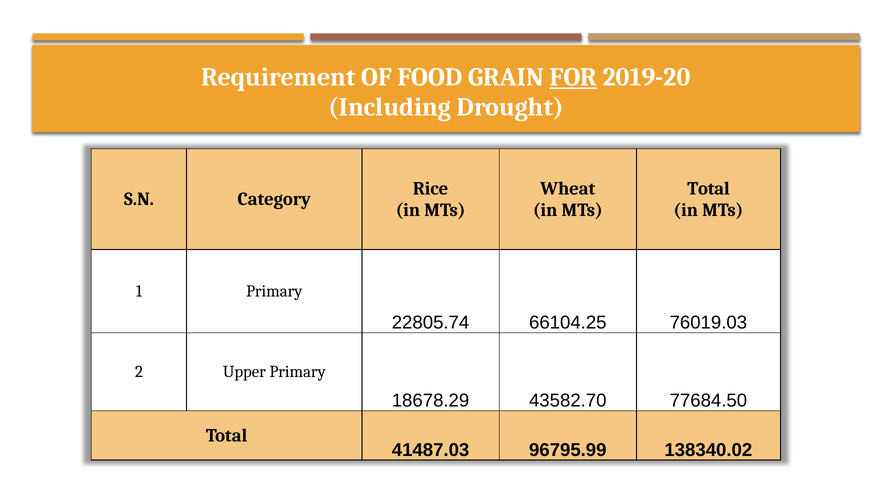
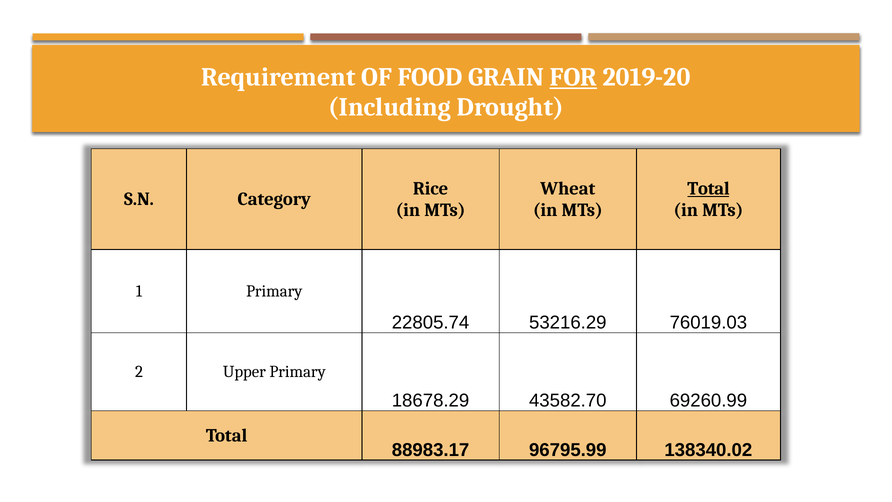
Total underline: none -> present (709, 188)
66104.25: 66104.25 -> 53216.29 (568, 323)
77684.50: 77684.50 -> 69260.99 (708, 401)
41487.03: 41487.03 -> 88983.17 (431, 450)
